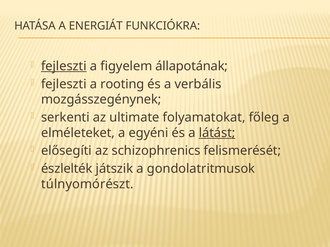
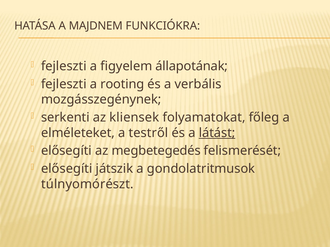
ENERGIÁT: ENERGIÁT -> MAJDNEM (96, 26)
fejleszti underline: present -> none (64, 66)
ultimate: ultimate -> kliensek (134, 118)
egyéni: egyéni -> testről (148, 133)
schizophrenics: schizophrenics -> megbetegedés (156, 151)
észlelték: észlelték -> elősegíti (67, 169)
